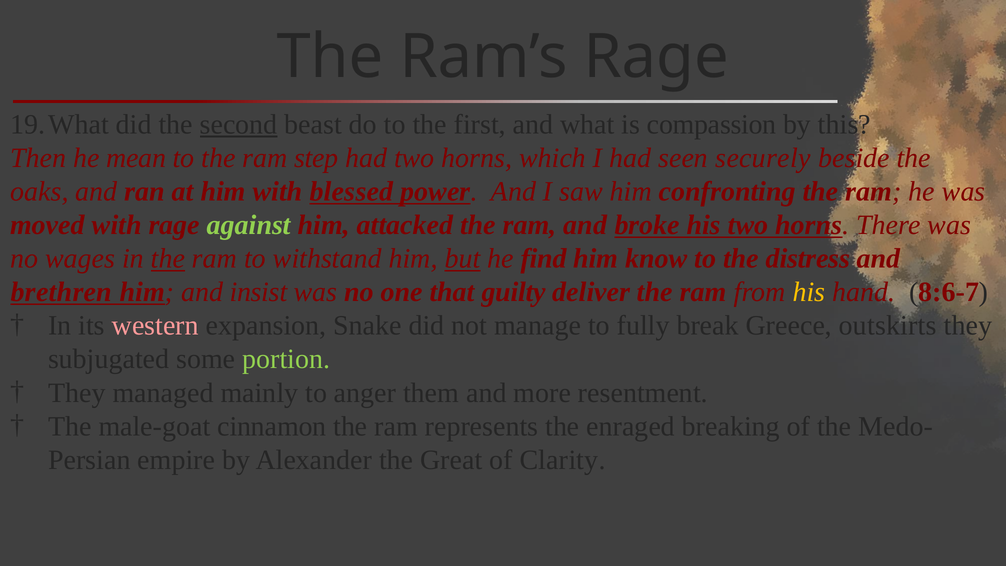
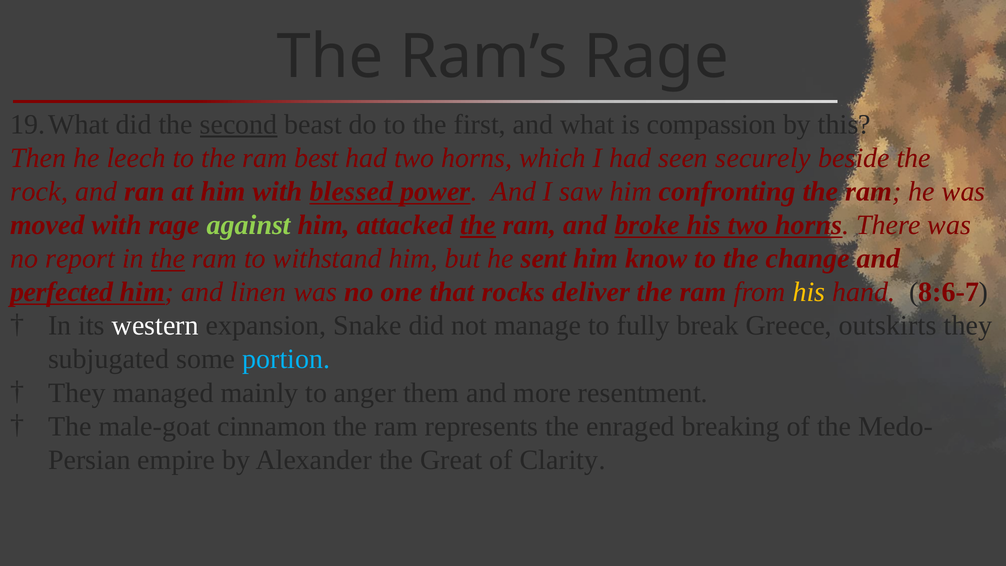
mean: mean -> leech (136, 158)
step: step -> best (316, 158)
oaks: oaks -> rock (39, 191)
the underline: none -> present (478, 225)
wages: wages -> report (80, 259)
but underline: present -> none (462, 259)
find: find -> sent (544, 259)
distress: distress -> change (808, 259)
brethren: brethren -> perfected (62, 292)
insist: insist -> linen (258, 292)
guilty: guilty -> rocks (513, 292)
western colour: pink -> white (155, 326)
portion colour: light green -> light blue (286, 359)
